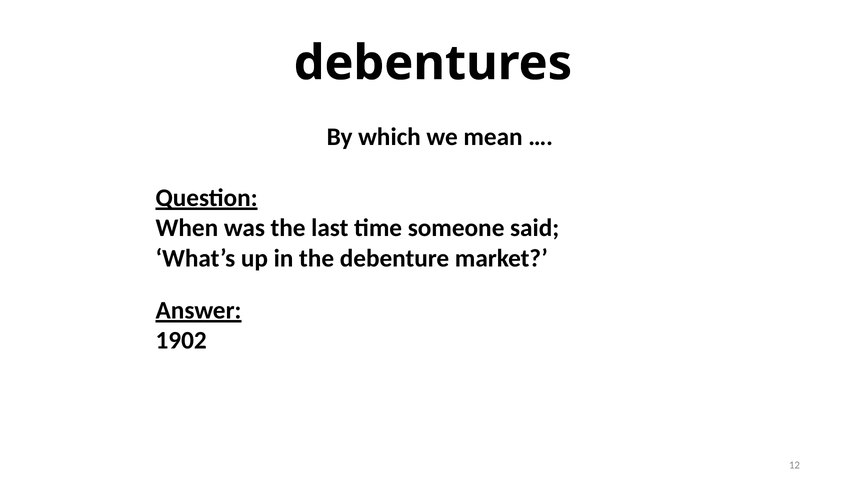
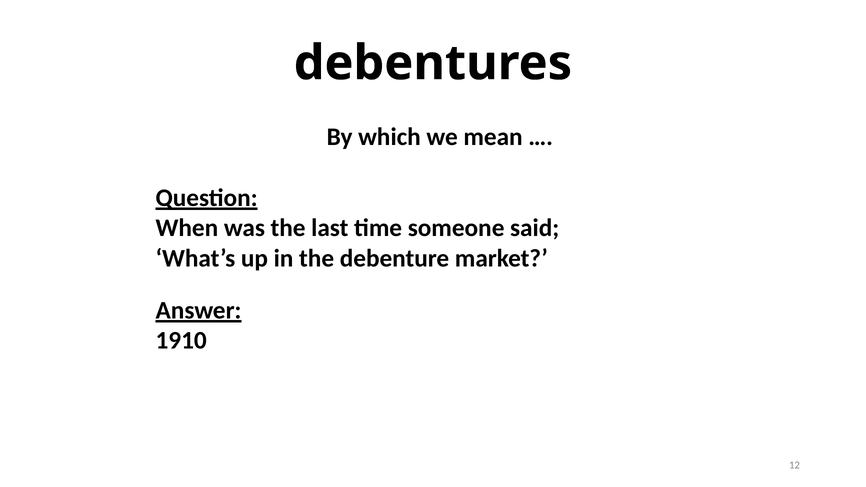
1902: 1902 -> 1910 (181, 341)
